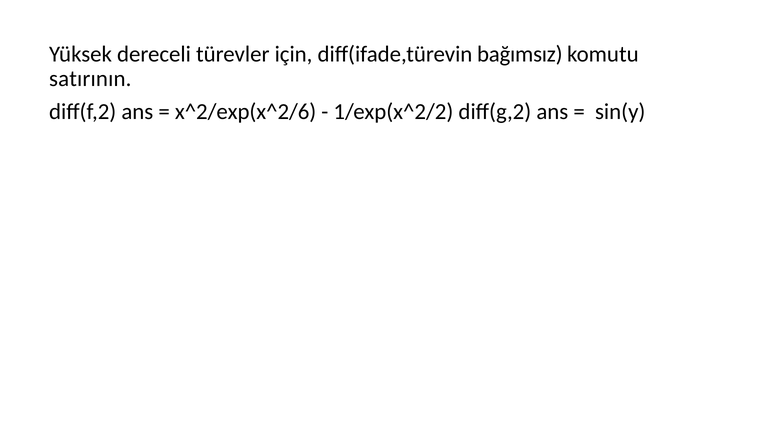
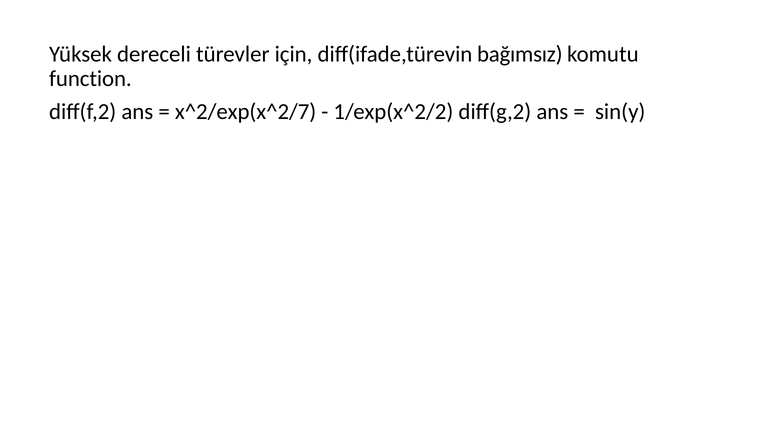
satırının: satırının -> function (90, 79)
x^2/exp(x^2/6: x^2/exp(x^2/6 -> x^2/exp(x^2/7 (246, 112)
